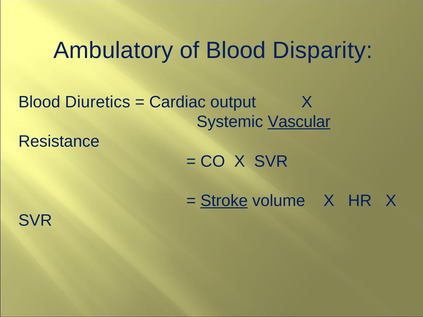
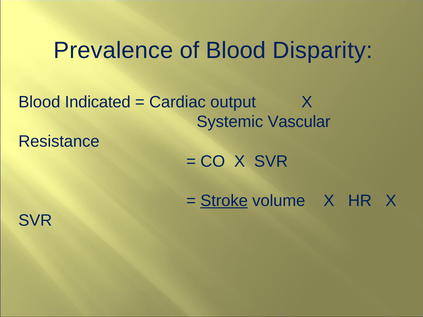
Ambulatory: Ambulatory -> Prevalence (113, 50)
Diuretics: Diuretics -> Indicated (98, 102)
Vascular underline: present -> none (299, 122)
